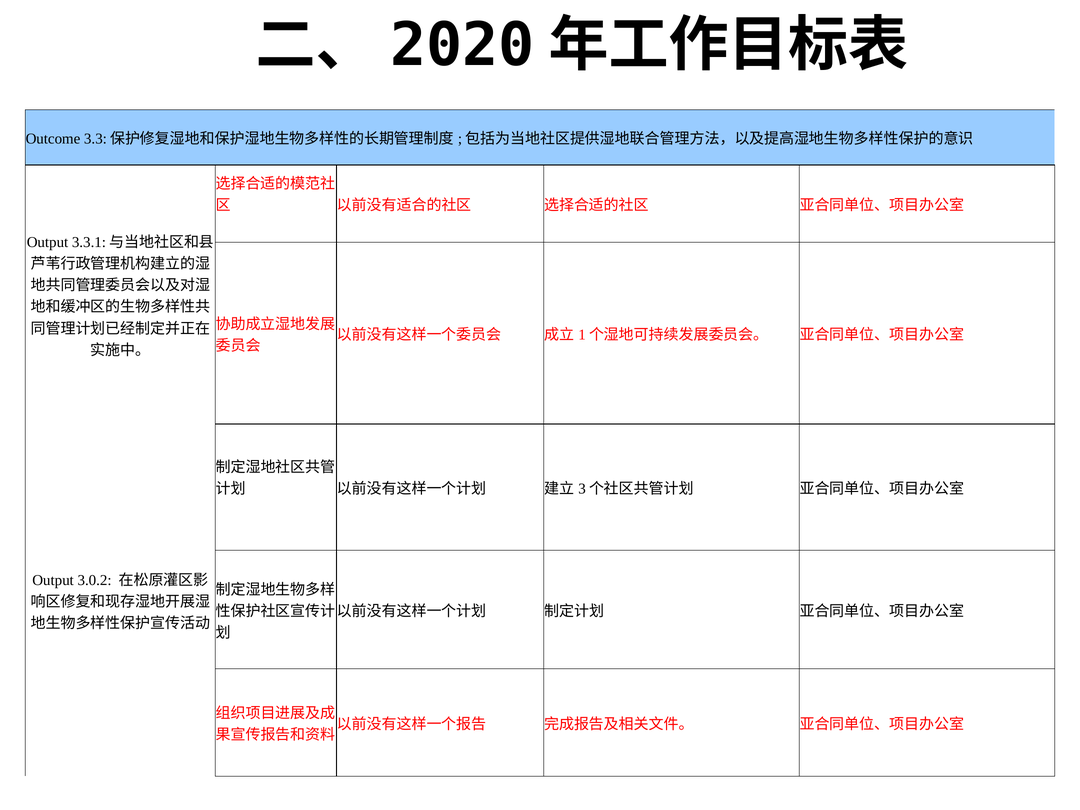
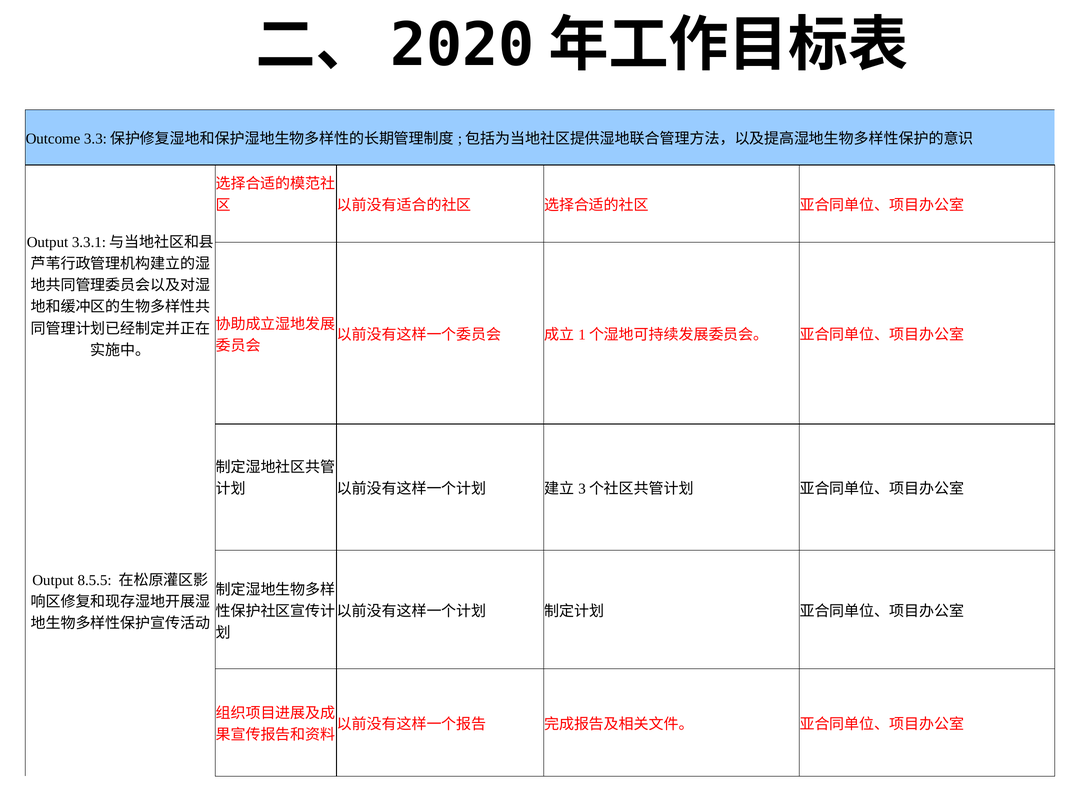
3.0.2: 3.0.2 -> 8.5.5 (95, 580)
